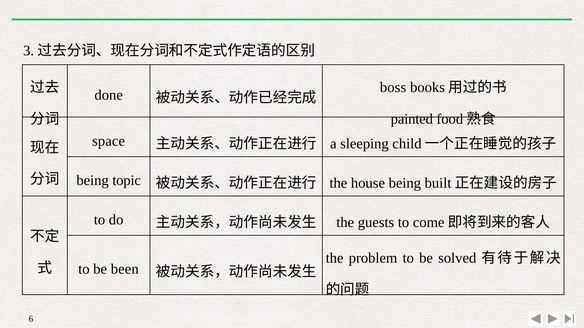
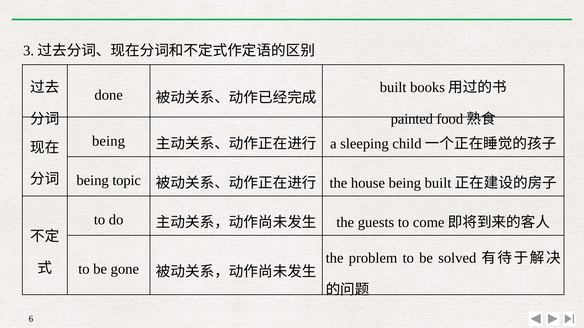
boss: boss -> built (393, 87)
space: space -> being (109, 141)
been: been -> gone (125, 270)
